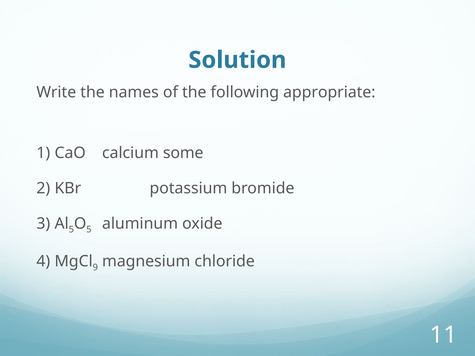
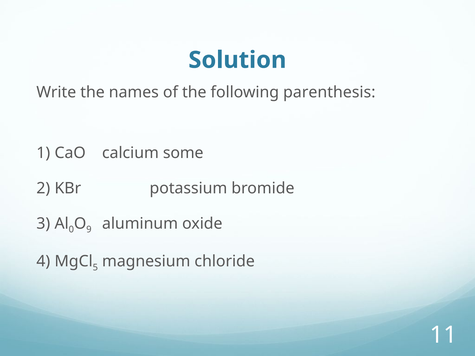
appropriate: appropriate -> parenthesis (329, 92)
5: 5 -> 0 (71, 230)
5: 5 -> 9 (89, 230)
9: 9 -> 5 (95, 268)
